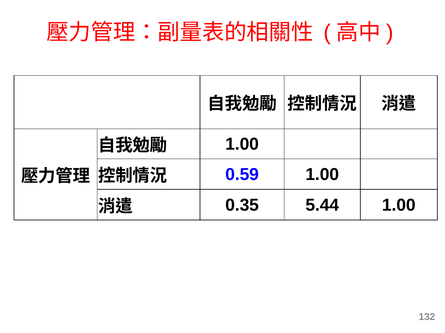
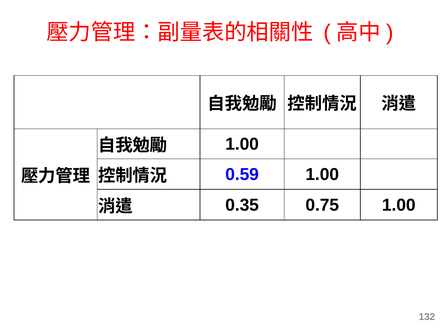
5.44: 5.44 -> 0.75 (322, 205)
